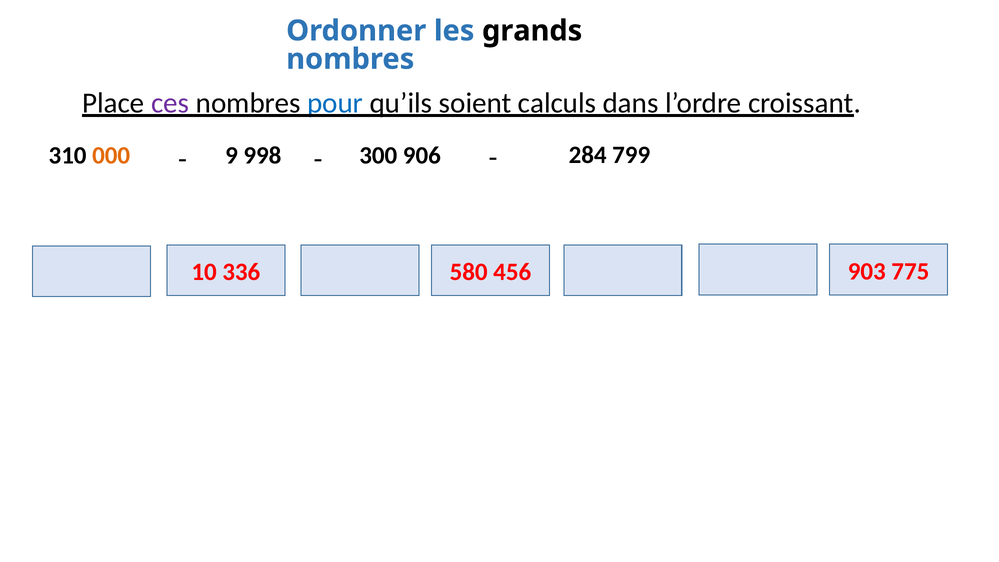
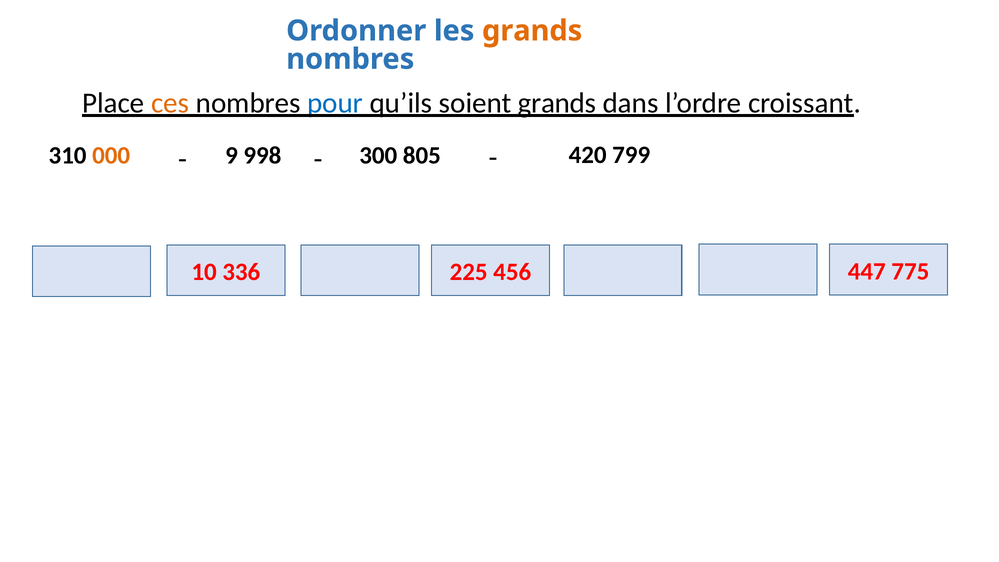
grands colour: black -> orange (532, 31)
ces colour: purple -> orange (170, 103)
soient calculs: calculs -> grands (557, 103)
906: 906 -> 805 (422, 155)
284: 284 -> 420 (588, 155)
580: 580 -> 225 (469, 272)
903: 903 -> 447 (867, 271)
